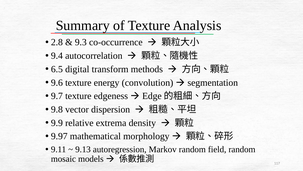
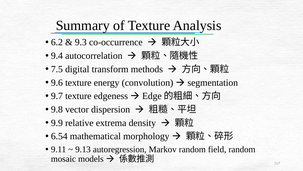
2.8: 2.8 -> 6.2 (57, 42)
6.5: 6.5 -> 7.5 (57, 69)
9.97: 9.97 -> 6.54 (59, 136)
